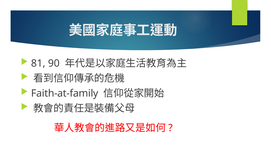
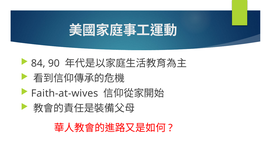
81: 81 -> 84 (38, 64)
Faith-at-family: Faith-at-family -> Faith-at-wives (65, 94)
